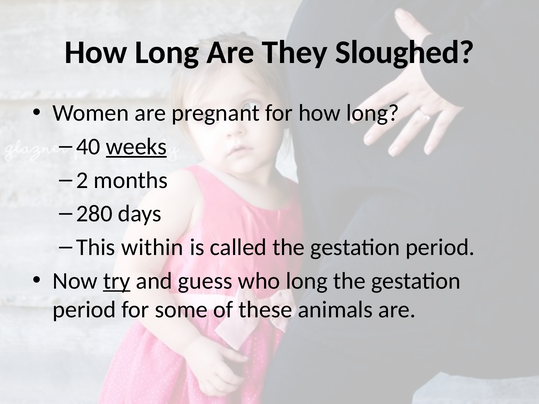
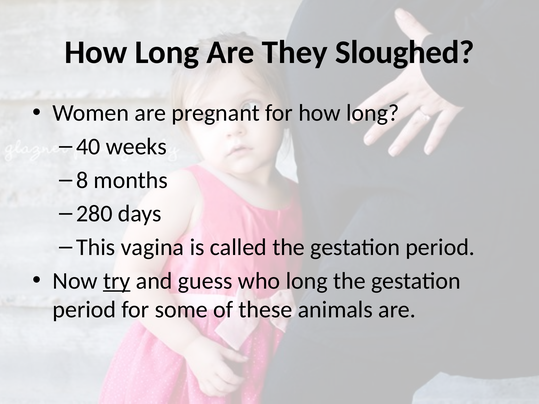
weeks underline: present -> none (136, 147)
2: 2 -> 8 (82, 180)
within: within -> vagina (152, 247)
